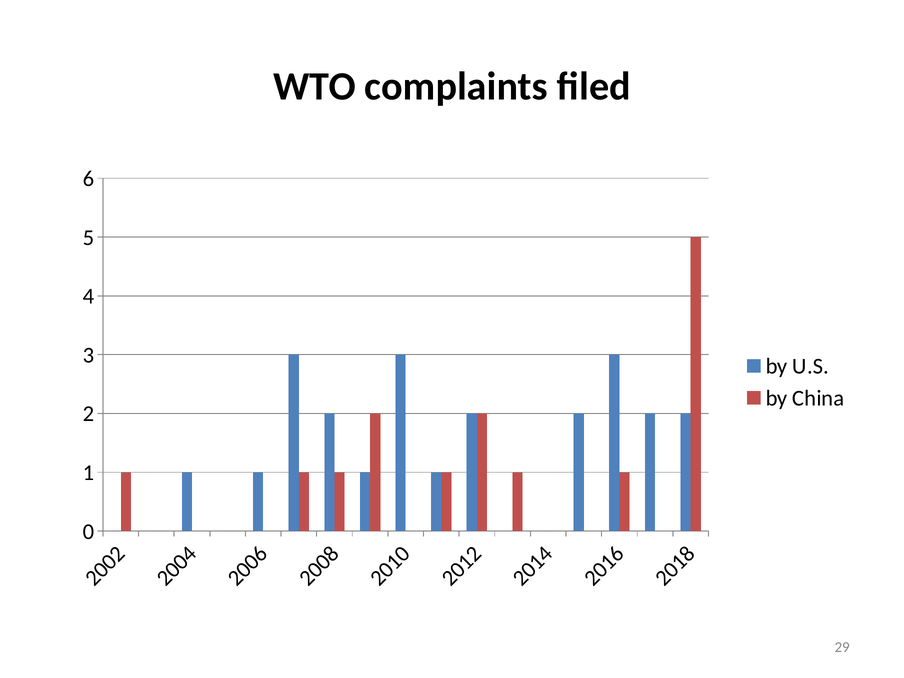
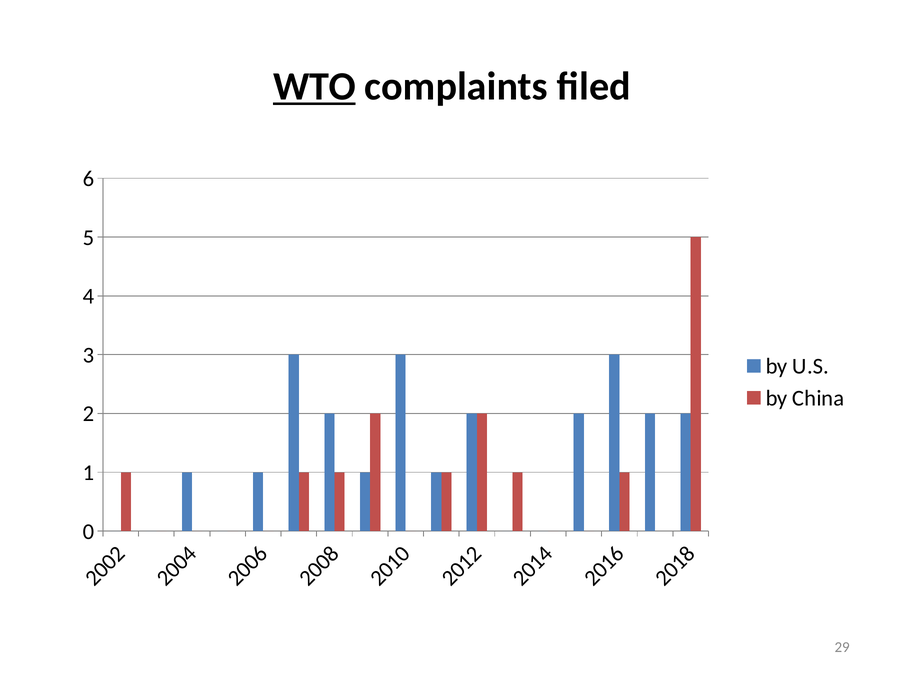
WTO underline: none -> present (314, 86)
